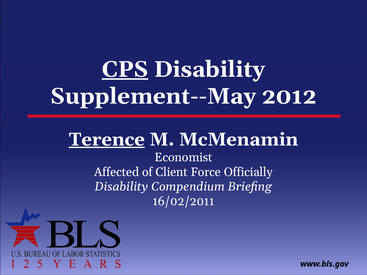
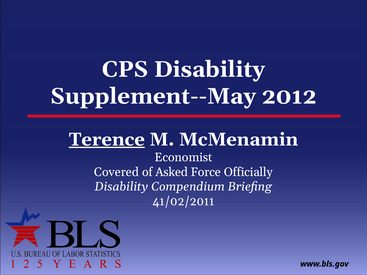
CPS underline: present -> none (125, 69)
Affected: Affected -> Covered (117, 172)
Client: Client -> Asked (172, 172)
16/02/2011: 16/02/2011 -> 41/02/2011 (184, 202)
